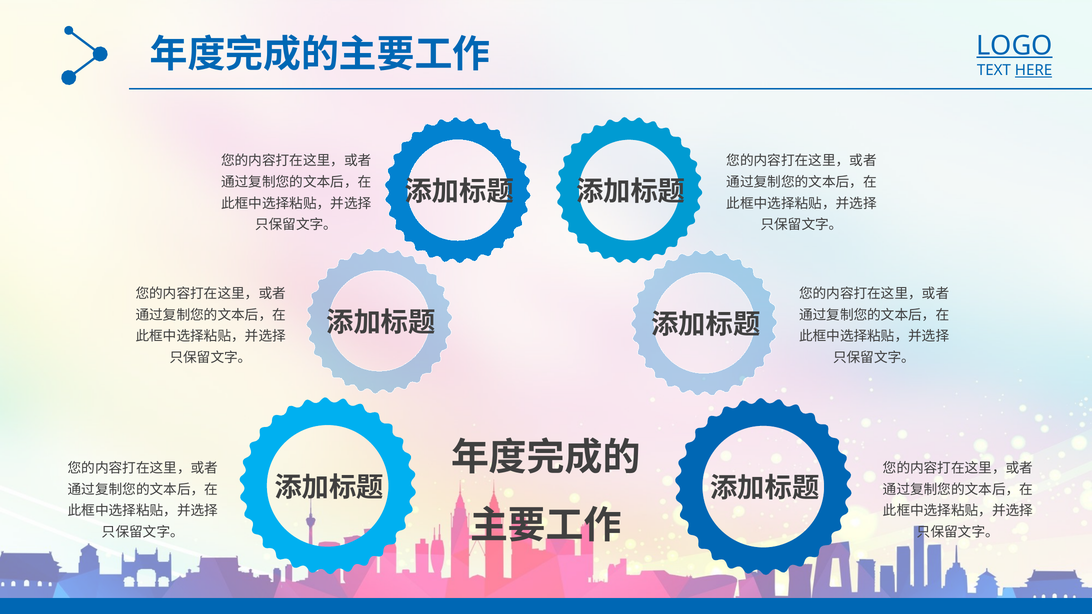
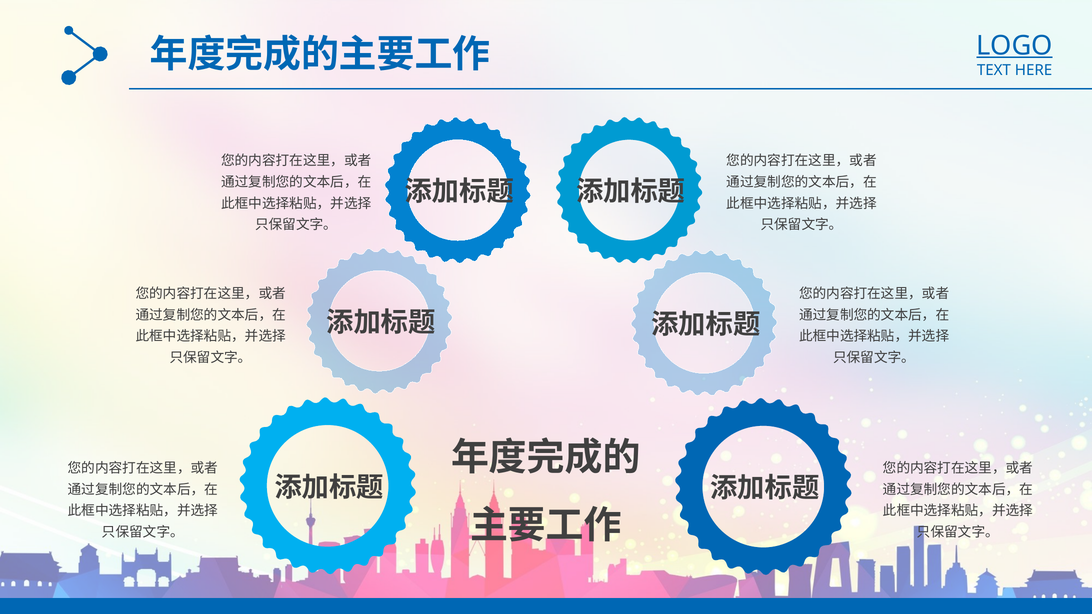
HERE underline: present -> none (1034, 71)
